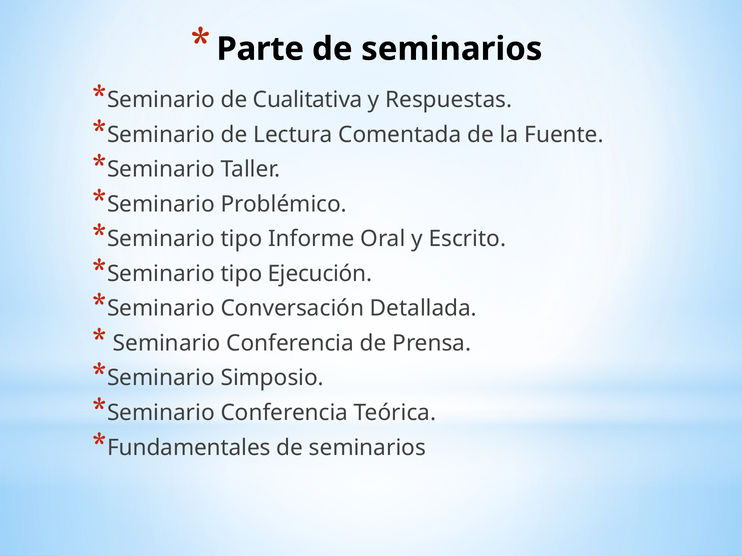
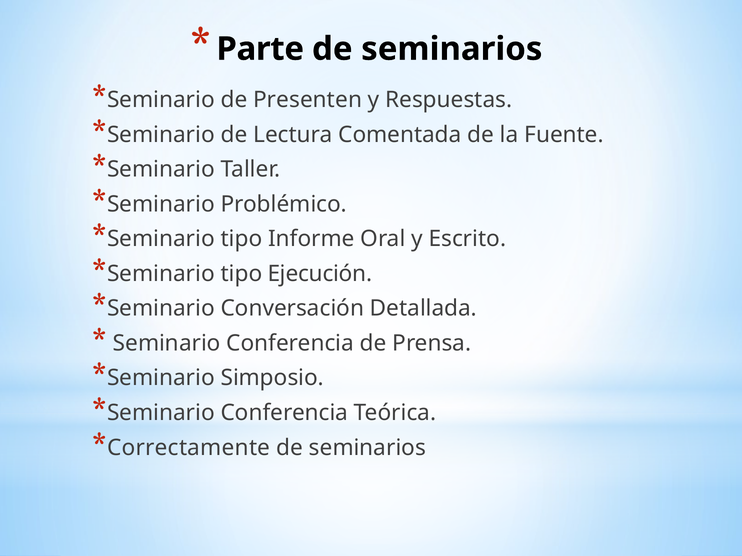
Cualitativa: Cualitativa -> Presenten (308, 100)
Fundamentales: Fundamentales -> Correctamente (189, 448)
